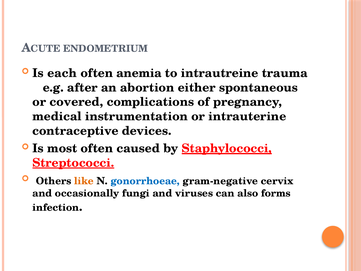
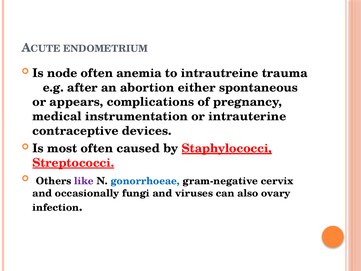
each: each -> node (62, 73)
covered: covered -> appears (76, 102)
like colour: orange -> purple (84, 181)
forms: forms -> ovary (276, 193)
